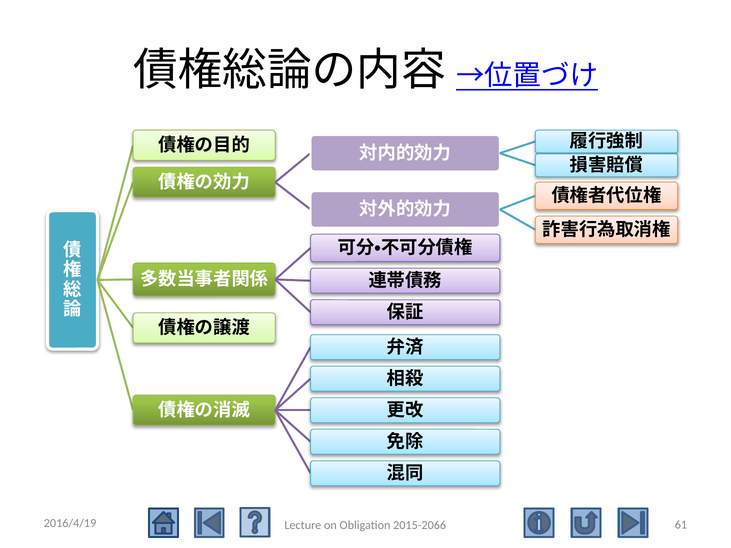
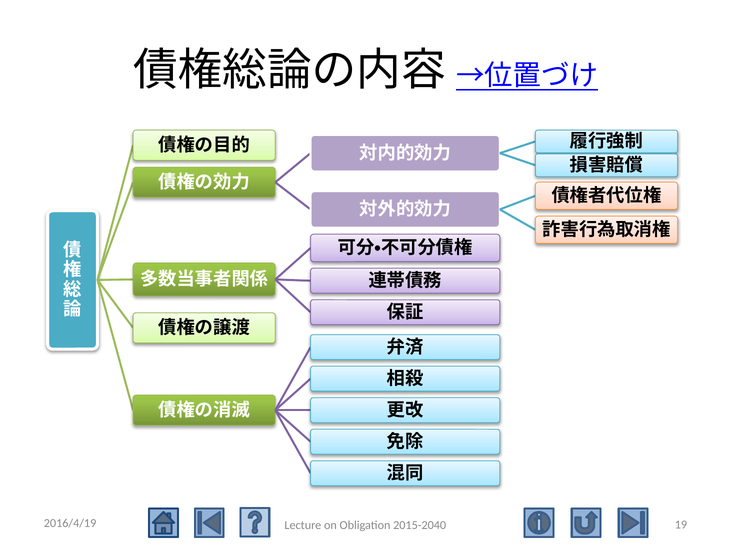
61: 61 -> 19 (681, 525)
2015-2066: 2015-2066 -> 2015-2040 (420, 525)
